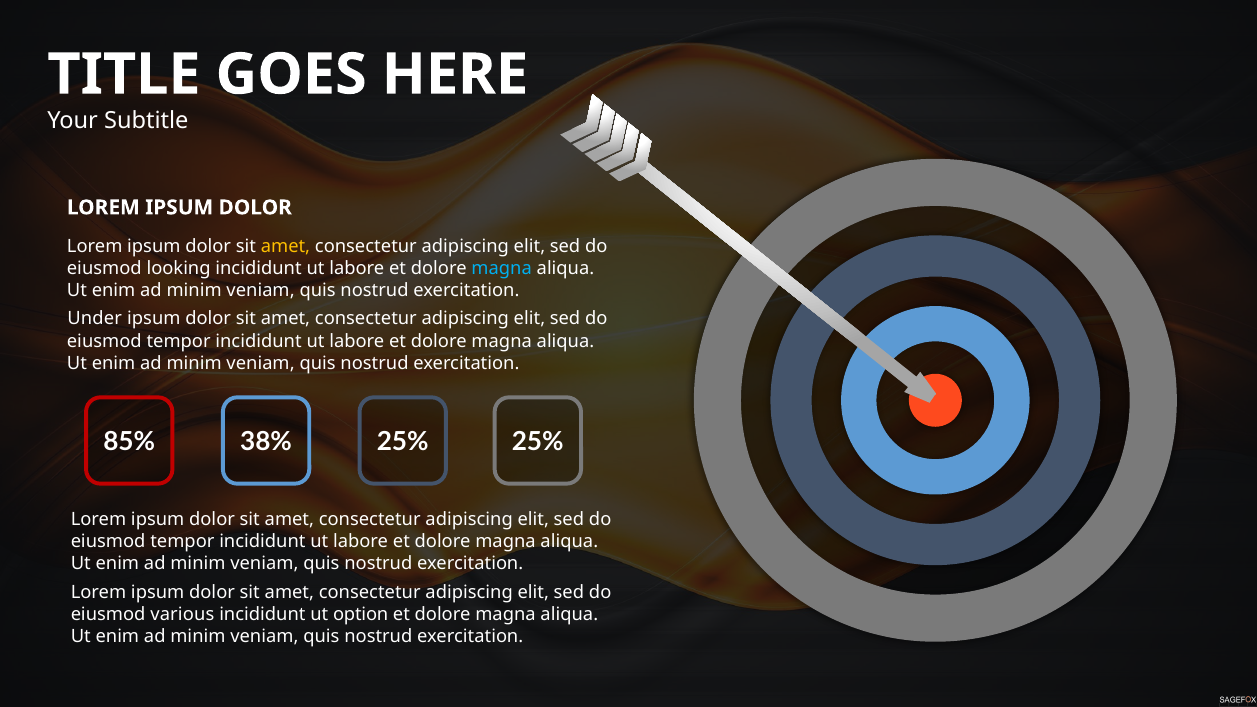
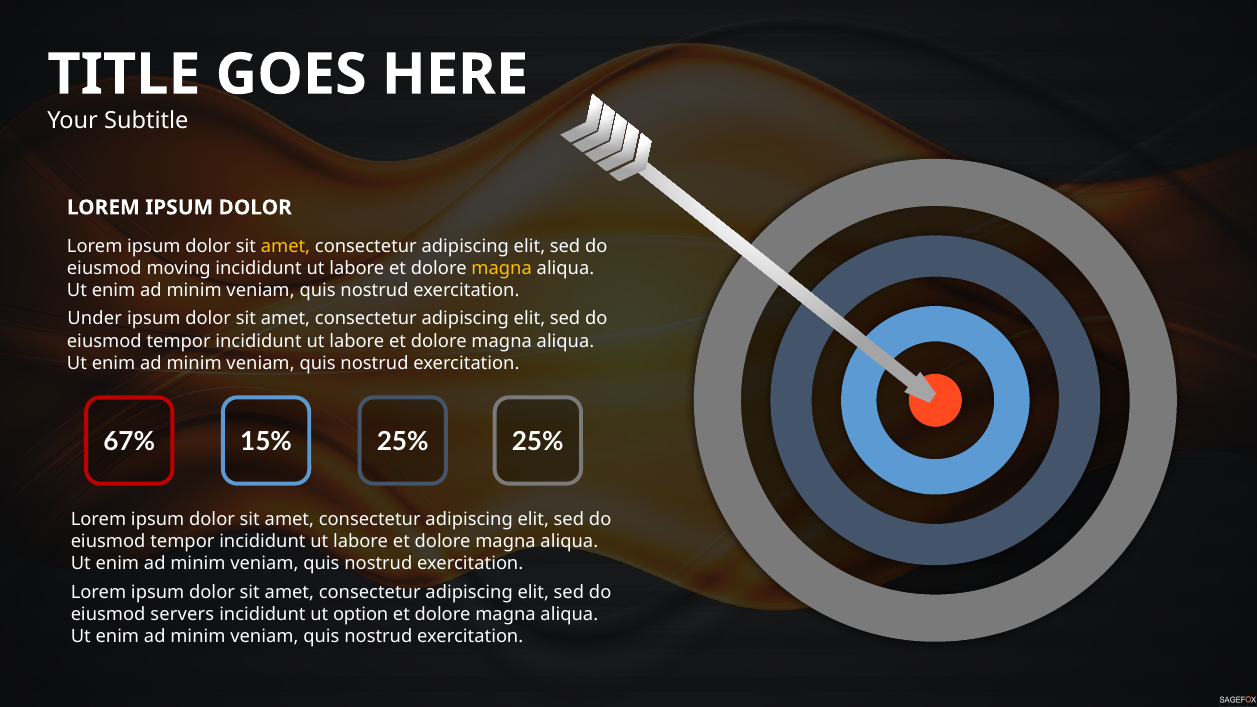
looking: looking -> moving (179, 269)
magna colour: light blue -> yellow (502, 269)
85%: 85% -> 67% (129, 442)
38%: 38% -> 15% (266, 442)
various: various -> servers (182, 614)
